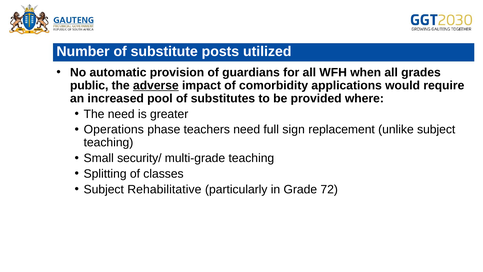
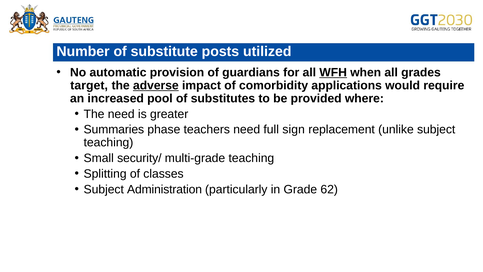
WFH underline: none -> present (333, 72)
public: public -> target (89, 85)
Operations: Operations -> Summaries (114, 129)
Rehabilitative: Rehabilitative -> Administration (165, 189)
72: 72 -> 62 (329, 189)
